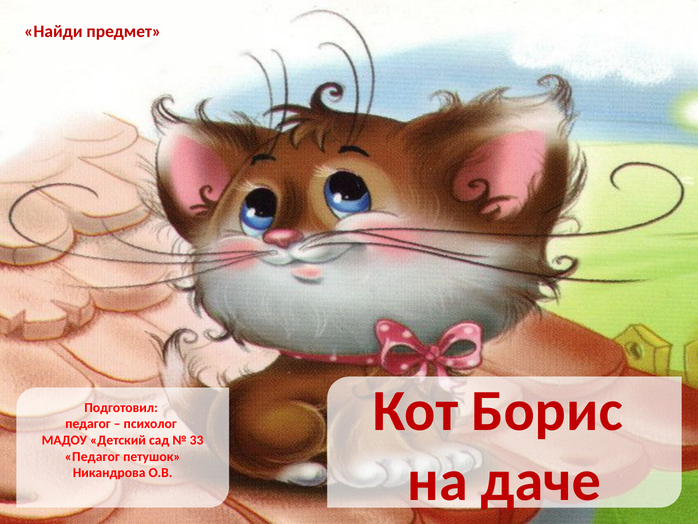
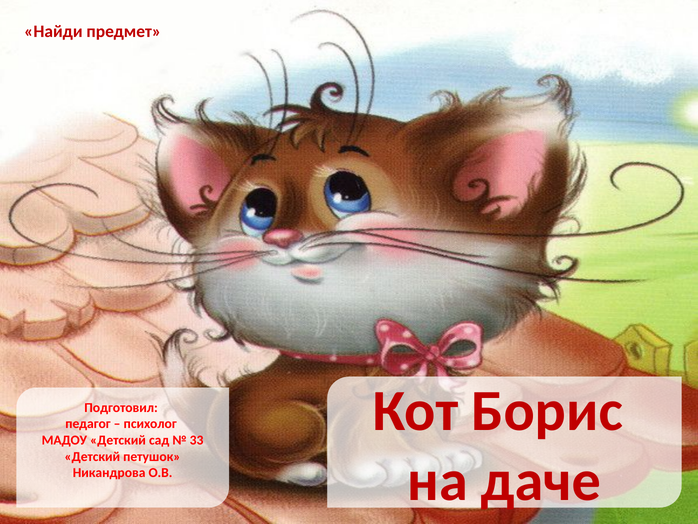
Педагог: Педагог -> Детский (92, 456)
